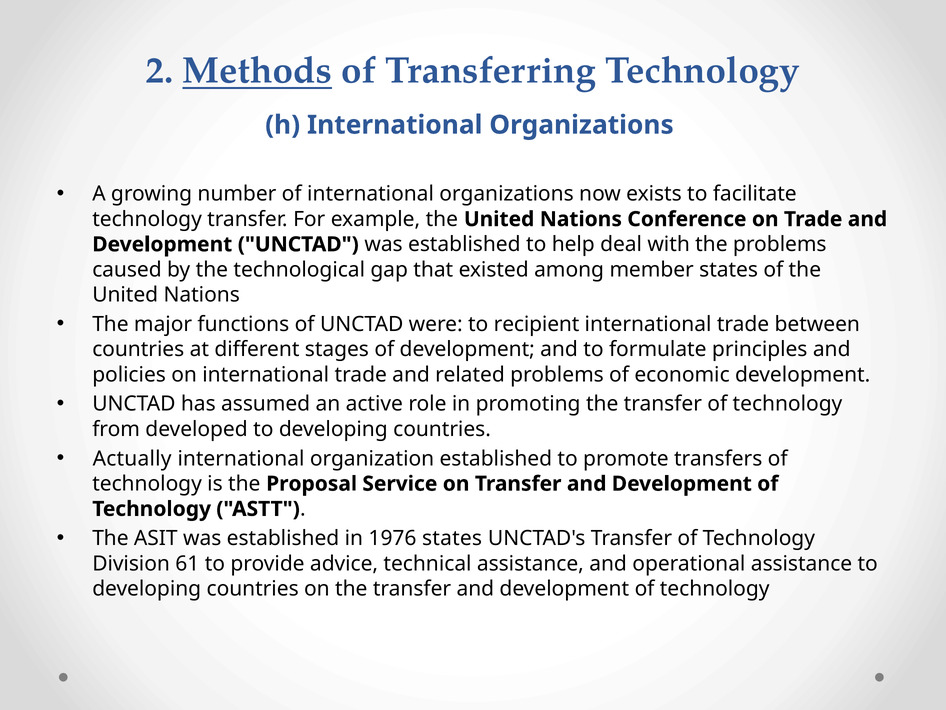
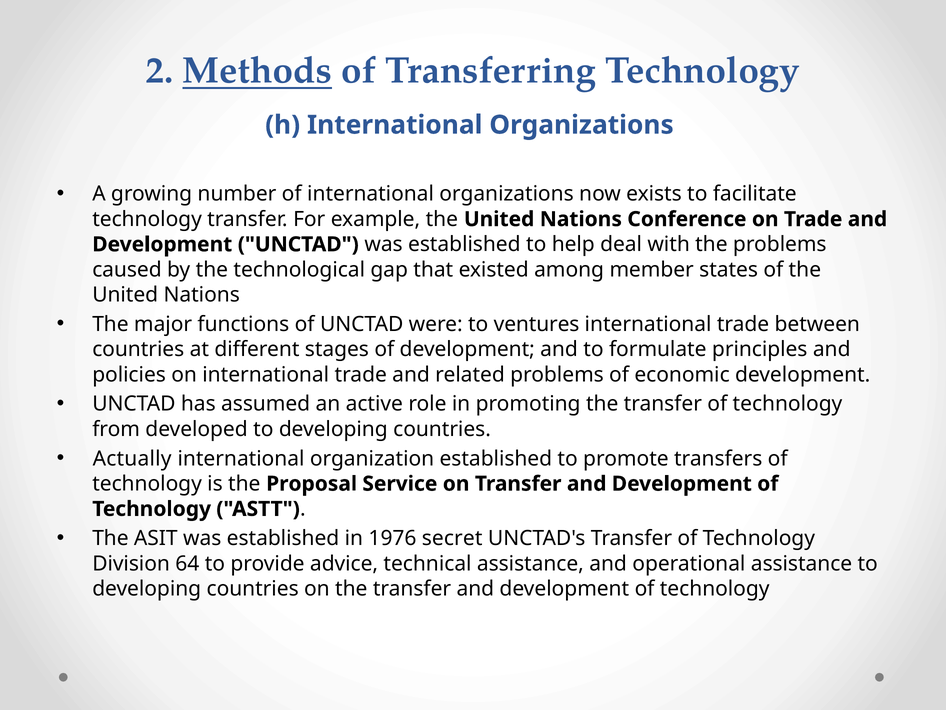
recipient: recipient -> ventures (537, 324)
1976 states: states -> secret (452, 538)
61: 61 -> 64 (187, 563)
